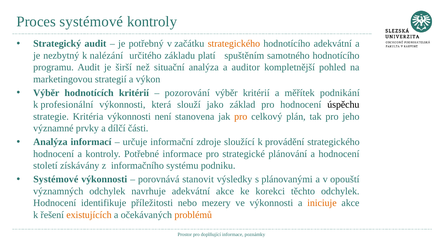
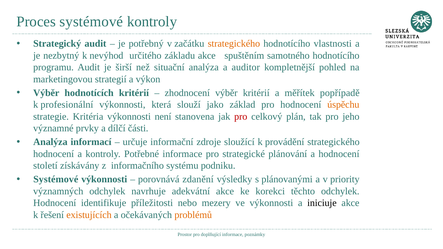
hodnotícího adekvátní: adekvátní -> vlastnosti (333, 44)
nalézání: nalézání -> nevýhod (106, 56)
základu platí: platí -> akce (207, 56)
pozorování: pozorování -> zhodnocení (187, 93)
podnikání: podnikání -> popřípadě (340, 93)
úspěchu colour: black -> orange (343, 105)
pro colour: orange -> red (241, 117)
stanovit: stanovit -> zdanění (198, 180)
opouští: opouští -> priority (345, 180)
iniciuje colour: orange -> black (322, 203)
